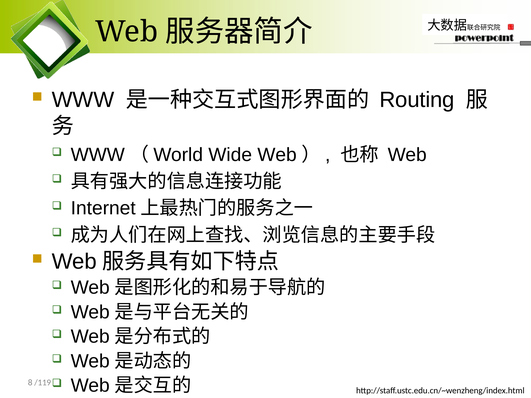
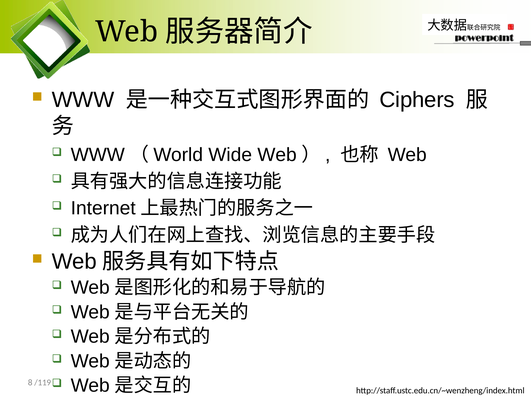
Routing: Routing -> Ciphers (417, 100)
